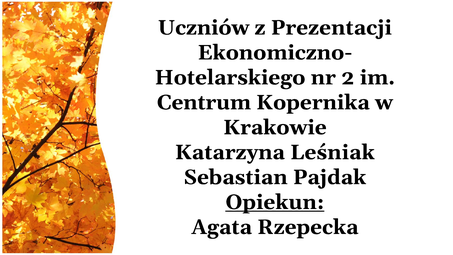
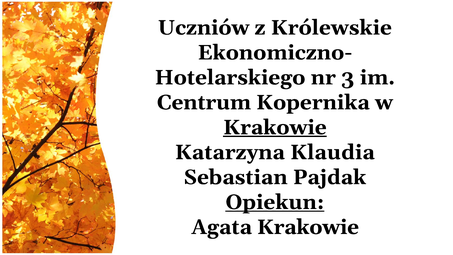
Prezentacji: Prezentacji -> Królewskie (331, 28)
2: 2 -> 3 (348, 77)
Krakowie underline: none -> present (275, 127)
Leśniak: Leśniak -> Klaudia (332, 152)
Agata Rzepecka: Rzepecka -> Krakowie (308, 227)
